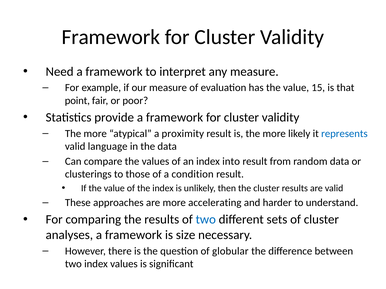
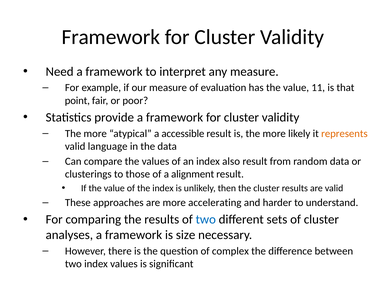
15: 15 -> 11 (318, 88)
proximity: proximity -> accessible (183, 134)
represents colour: blue -> orange (344, 134)
into: into -> also (231, 162)
condition: condition -> alignment (193, 174)
globular: globular -> complex (230, 251)
